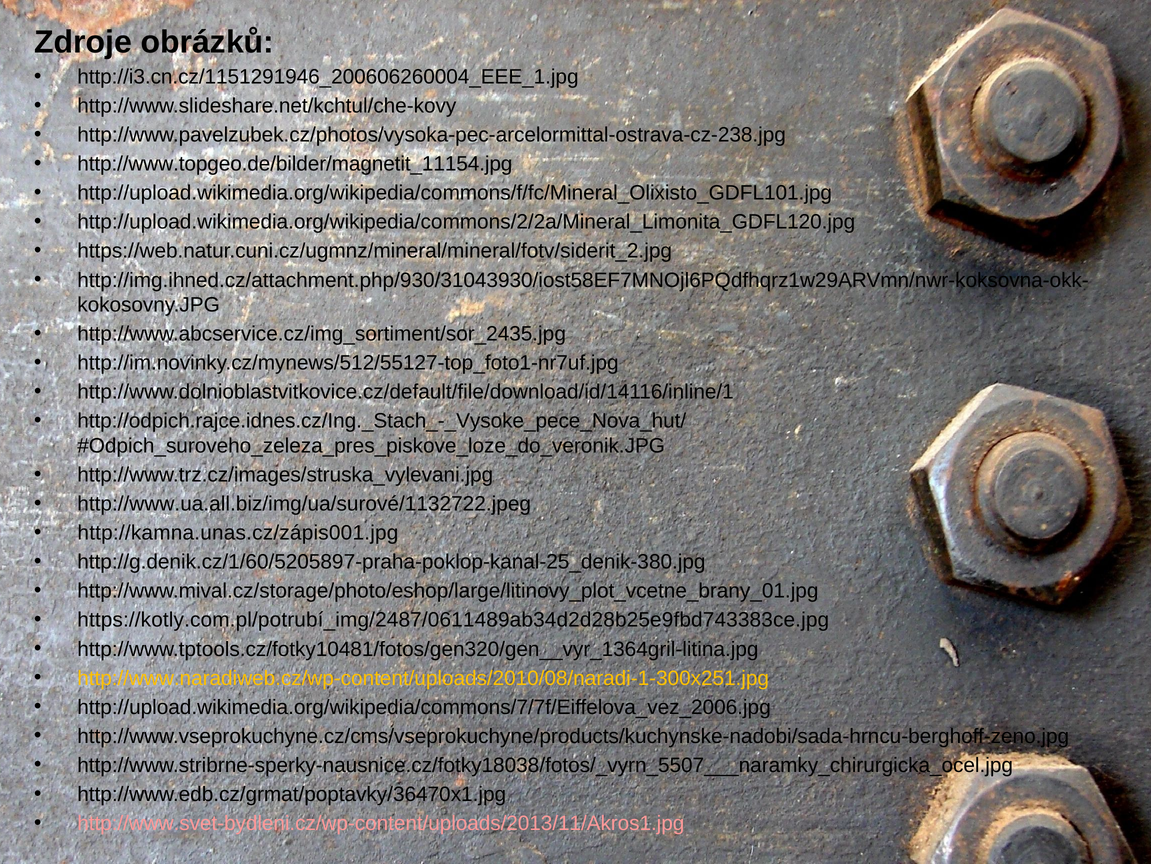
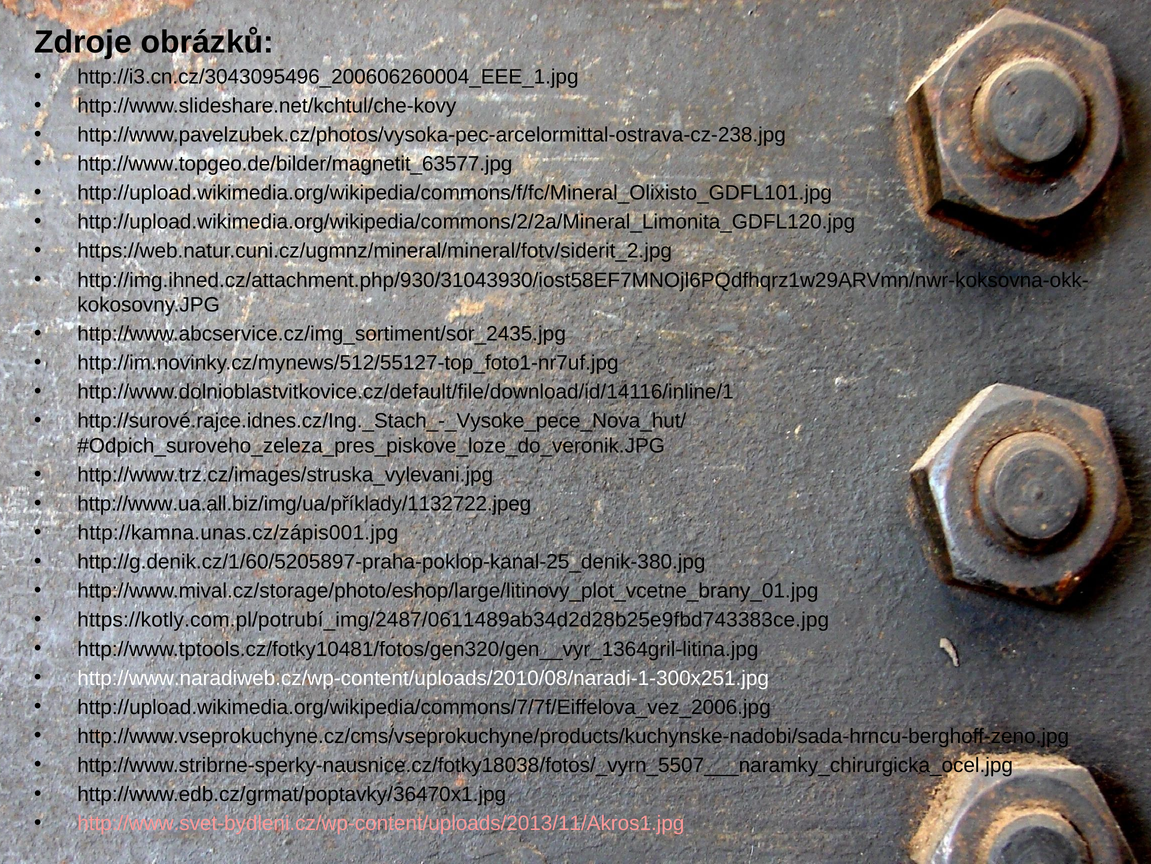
http://i3.cn.cz/1151291946_200606260004_EEE_1.jpg: http://i3.cn.cz/1151291946_200606260004_EEE_1.jpg -> http://i3.cn.cz/3043095496_200606260004_EEE_1.jpg (328, 77)
http://www.topgeo.de/bilder/magnetit_11154.jpg: http://www.topgeo.de/bilder/magnetit_11154.jpg -> http://www.topgeo.de/bilder/magnetit_63577.jpg (295, 164)
http://odpich.rajce.idnes.cz/Ing._Stach_-_Vysoke_pece_Nova_hut/: http://odpich.rajce.idnes.cz/Ing._Stach_-_Vysoke_pece_Nova_hut/ -> http://surové.rajce.idnes.cz/Ing._Stach_-_Vysoke_pece_Nova_hut/ (382, 421)
http://www.ua.all.biz/img/ua/surové/1132722.jpeg: http://www.ua.all.biz/img/ua/surové/1132722.jpeg -> http://www.ua.all.biz/img/ua/příklady/1132722.jpeg (304, 504)
http://www.naradiweb.cz/wp-content/uploads/2010/08/naradi-1-300x251.jpg colour: yellow -> white (423, 678)
